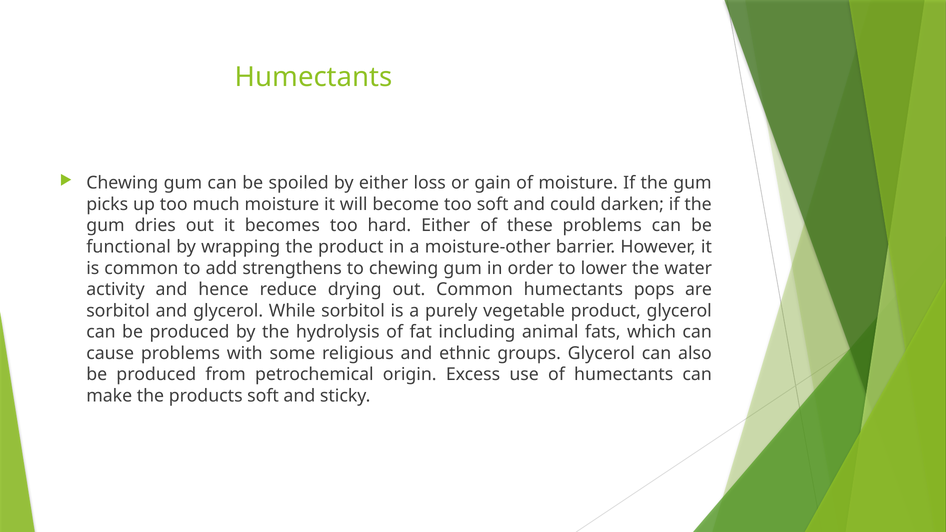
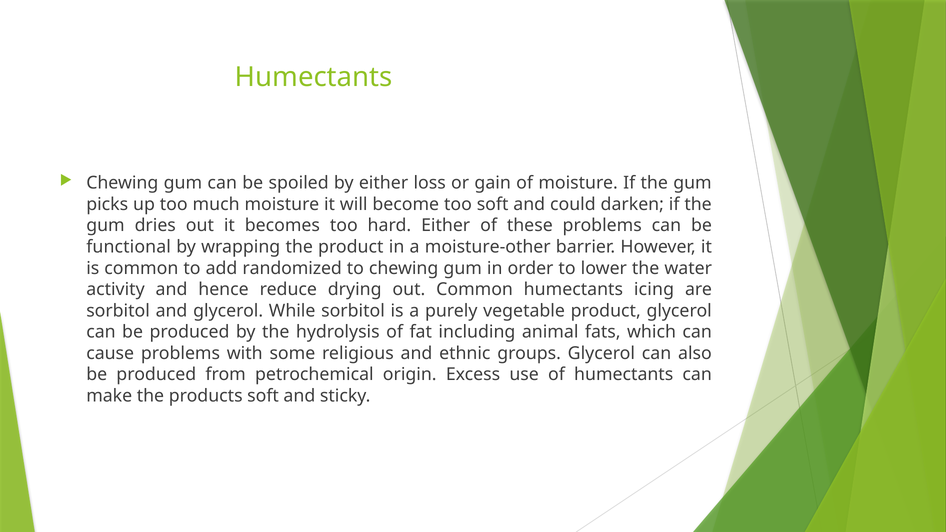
strengthens: strengthens -> randomized (292, 268)
pops: pops -> icing (654, 290)
